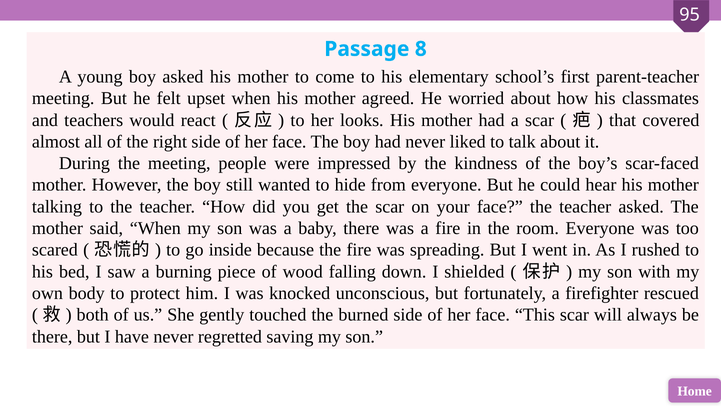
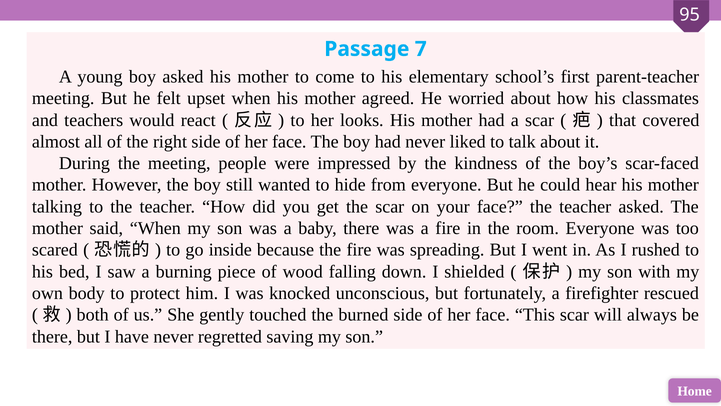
8: 8 -> 7 (421, 49)
